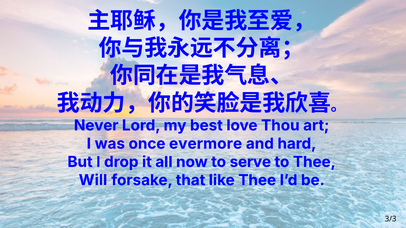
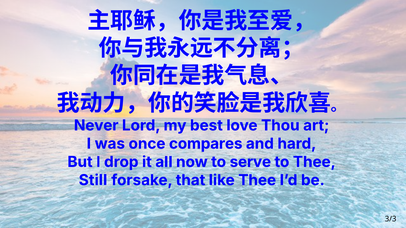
evermore: evermore -> compares (206, 144)
Will: Will -> Still (93, 180)
